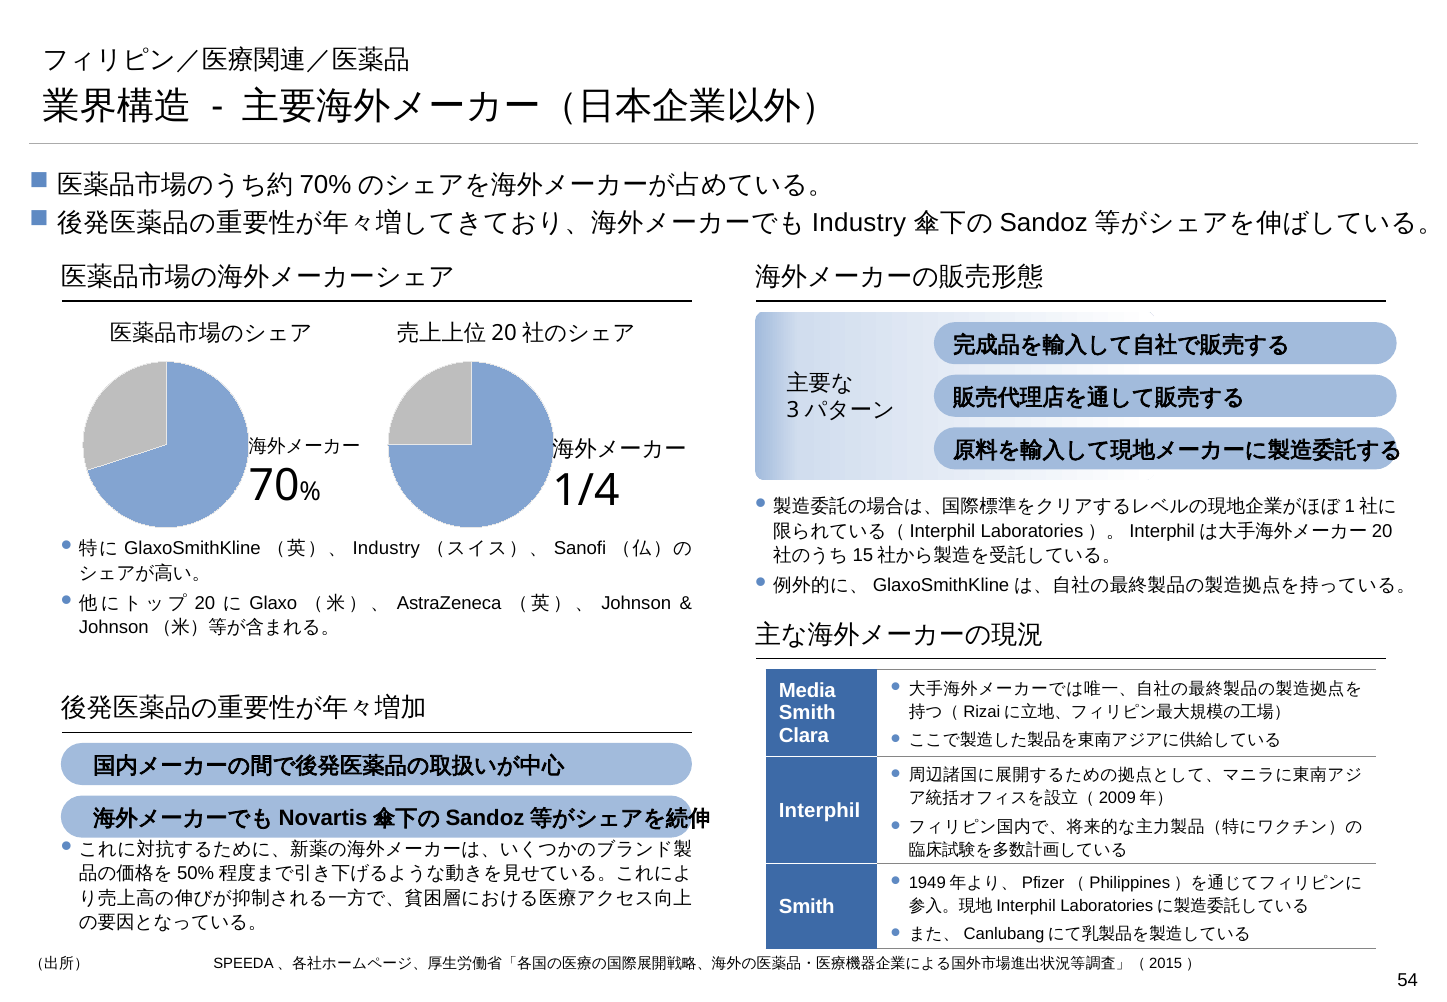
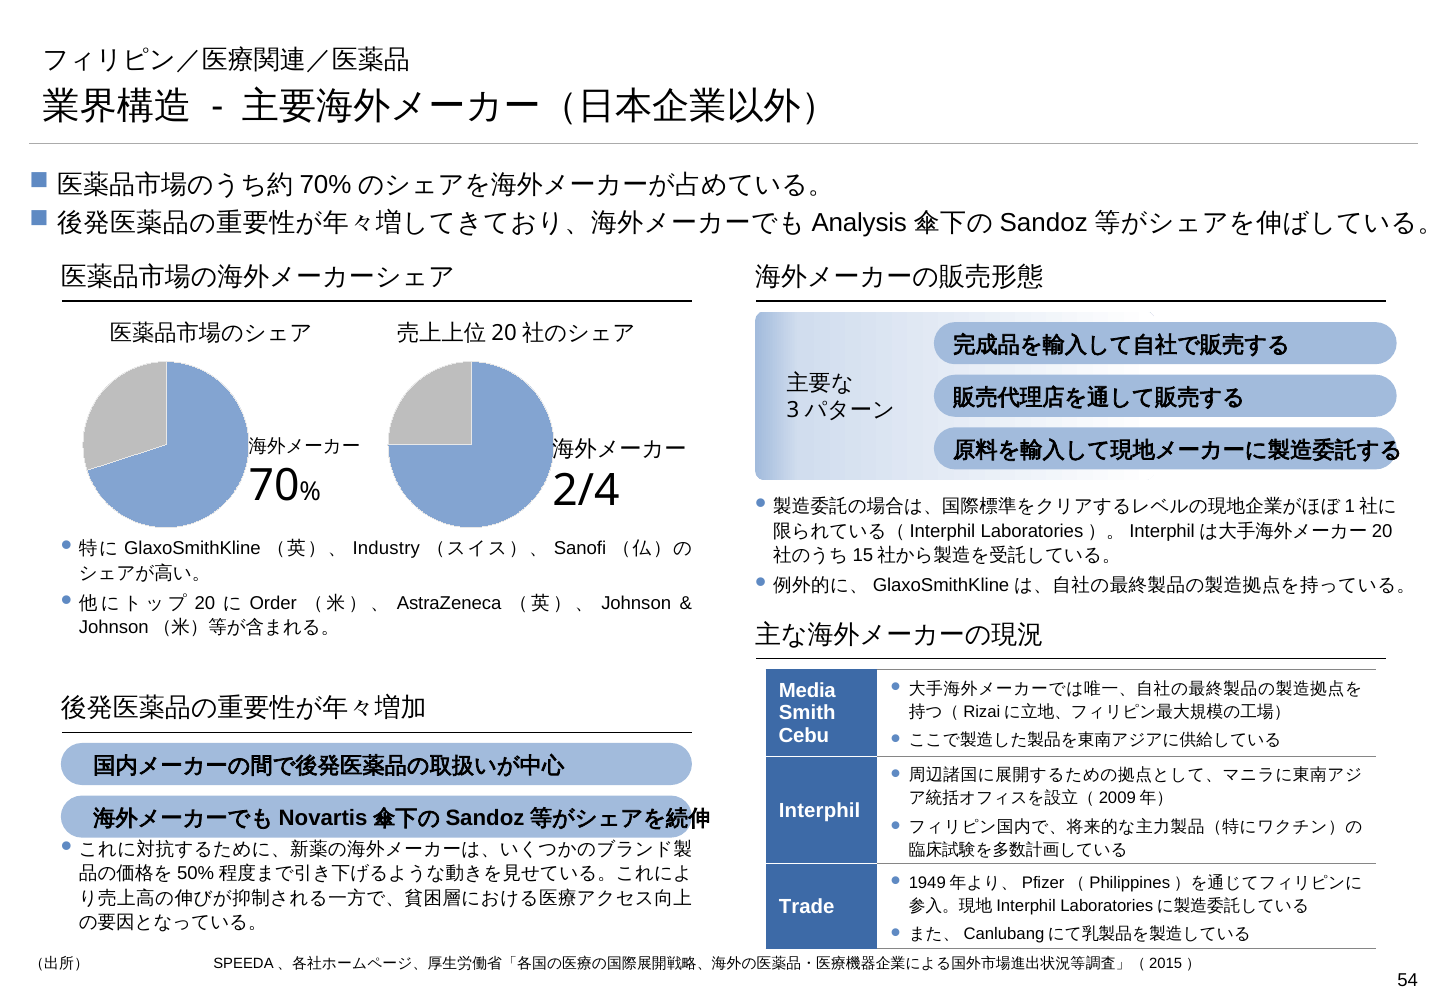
Industry: Industry -> Analysis (859, 223)
1/4: 1/4 -> 2/4 (586, 491)
Glaxo: Glaxo -> Order (273, 603)
Clara: Clara -> Cebu (804, 736)
Smith: Smith -> Trade (807, 906)
